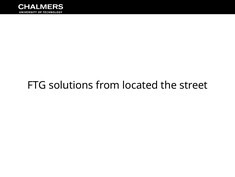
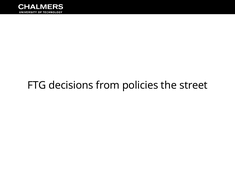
solutions: solutions -> decisions (71, 85)
located: located -> policies (140, 85)
